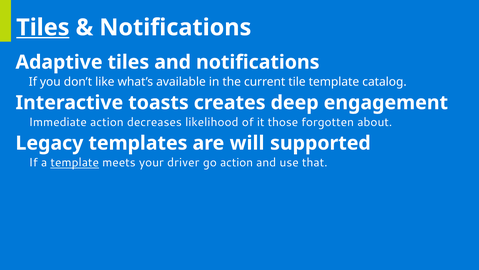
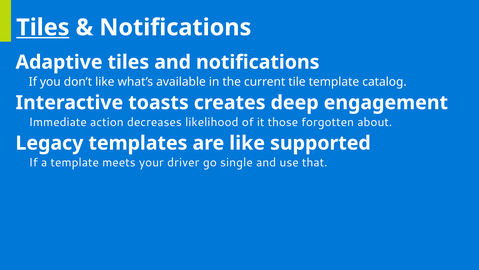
are will: will -> like (247, 143)
template underline: present -> none (75, 162)
go action: action -> single (236, 162)
